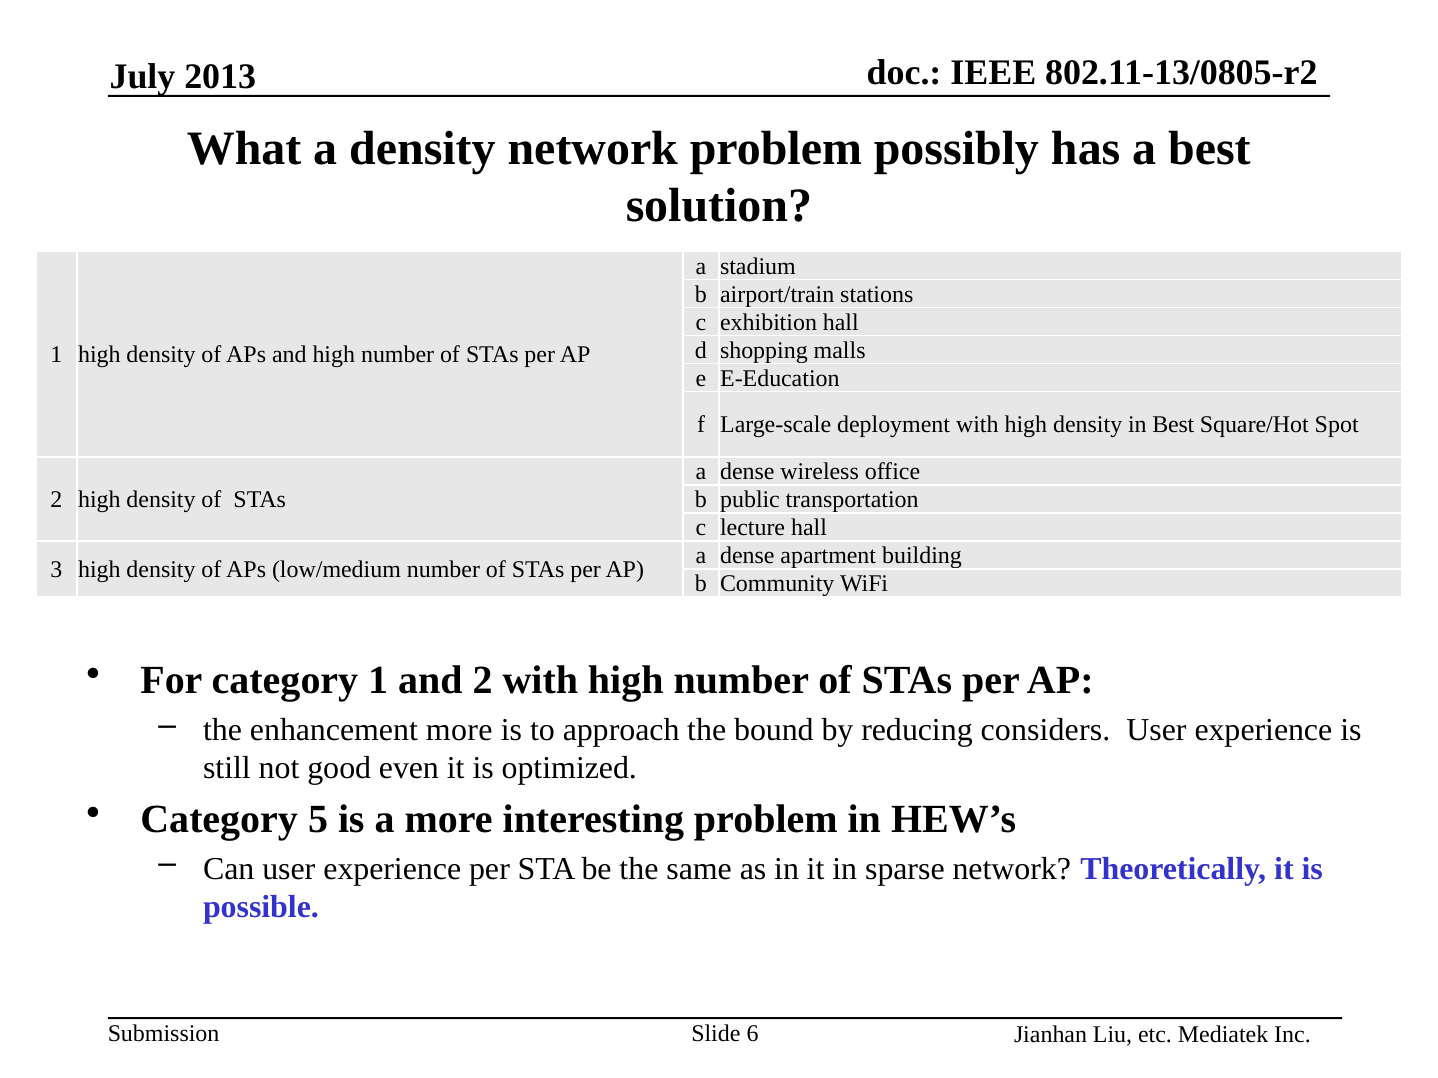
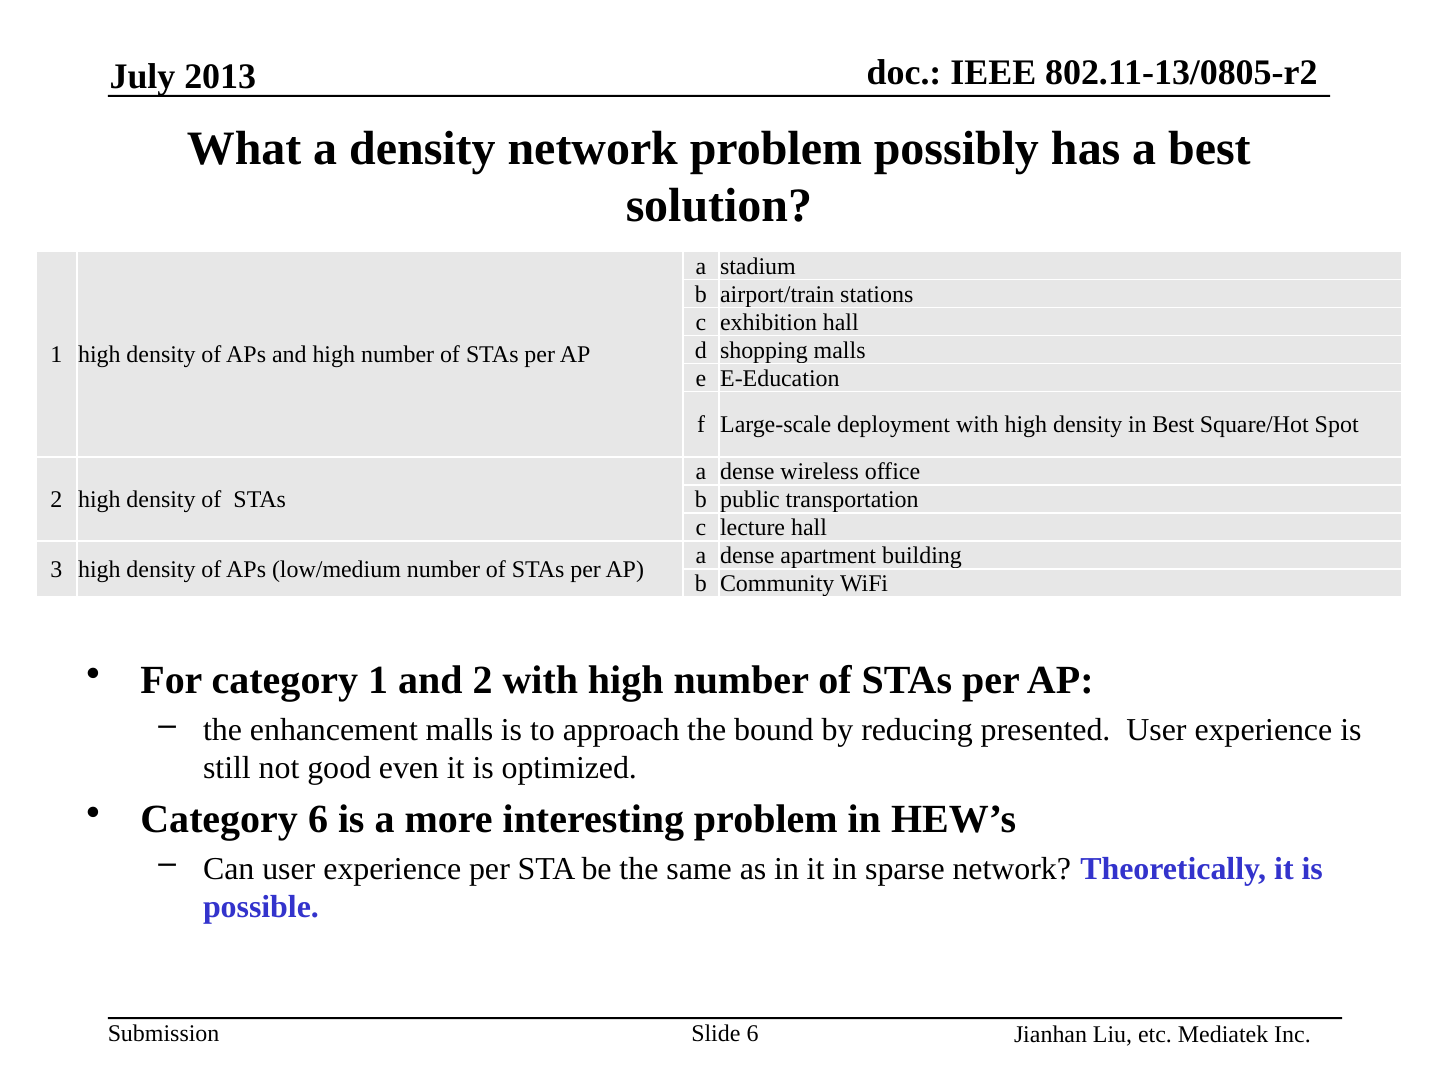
enhancement more: more -> malls (459, 730)
considers: considers -> presented (1046, 730)
Category 5: 5 -> 6 (318, 820)
